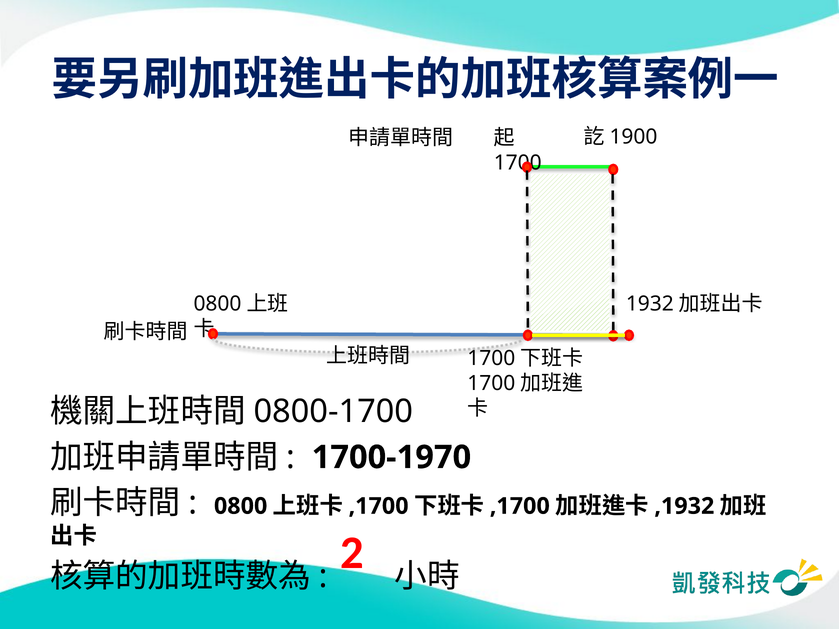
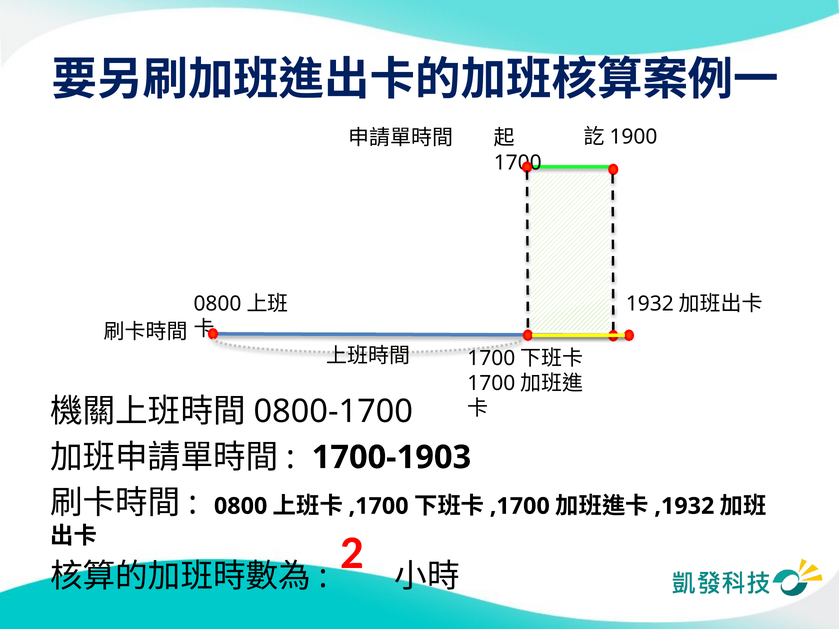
1700-1970: 1700-1970 -> 1700-1903 (391, 458)
